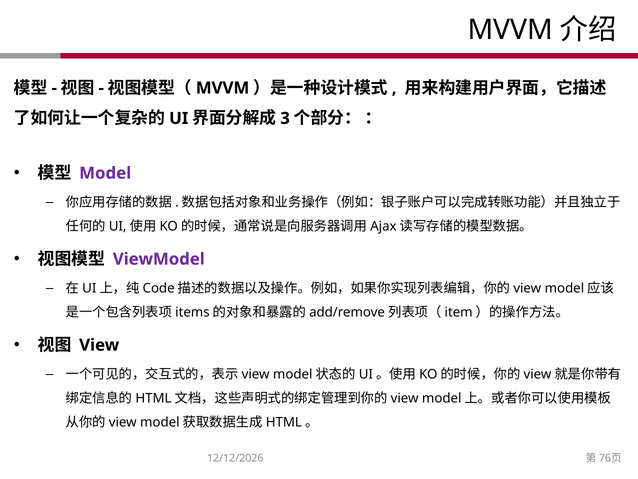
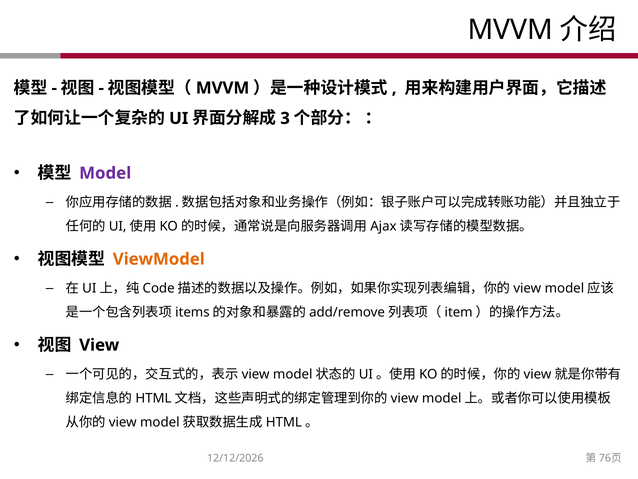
ViewModel colour: purple -> orange (159, 259)
